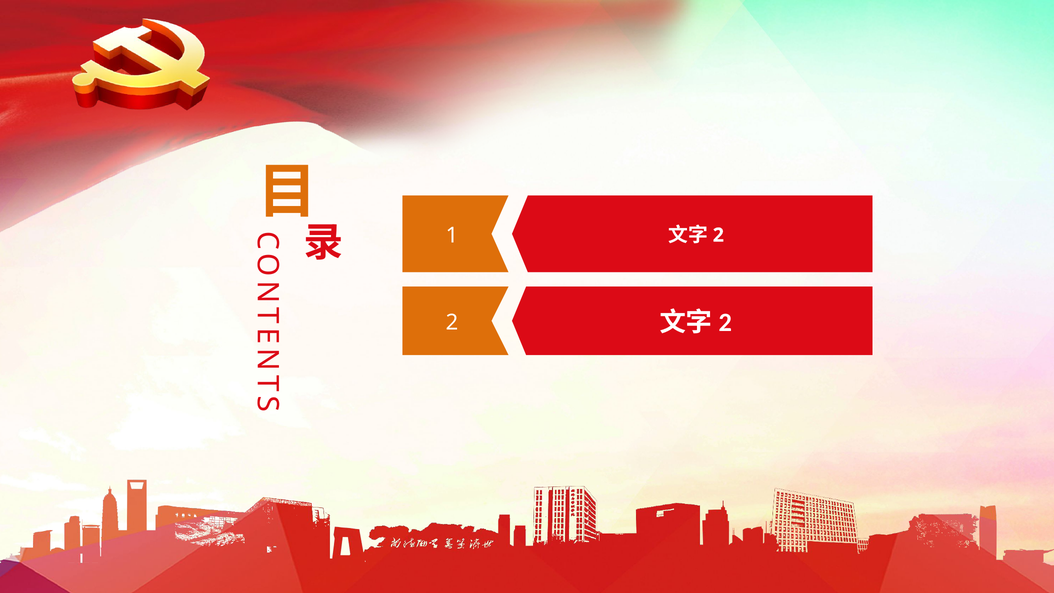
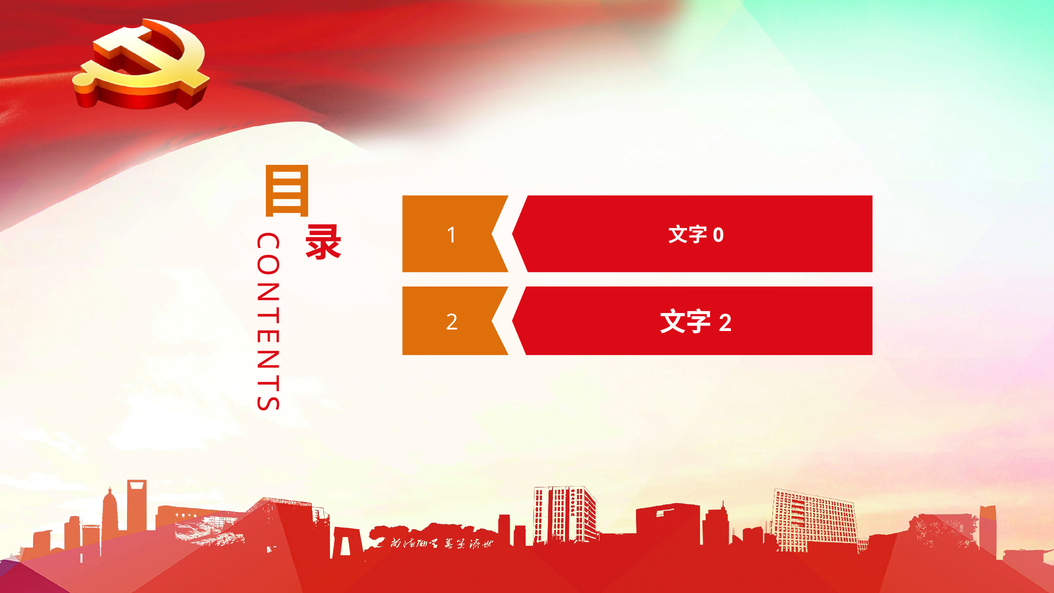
2: 2 -> 0 (718, 235)
